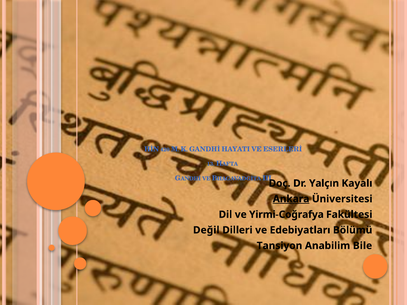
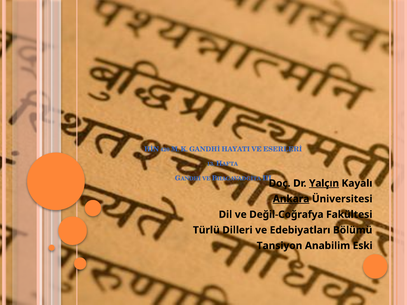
Yalçın underline: none -> present (324, 183)
Yirmi-Coğrafya: Yirmi-Coğrafya -> Değil-Coğrafya (286, 215)
Değil: Değil -> Türlü (206, 230)
Bile: Bile -> Eski (363, 246)
